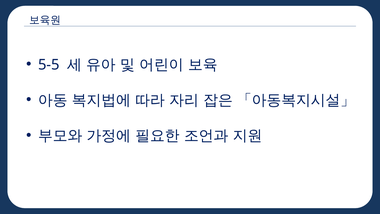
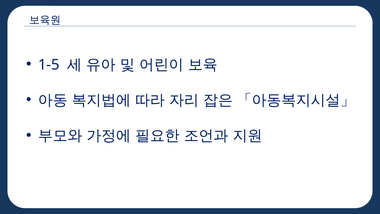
5-5: 5-5 -> 1-5 (49, 65)
